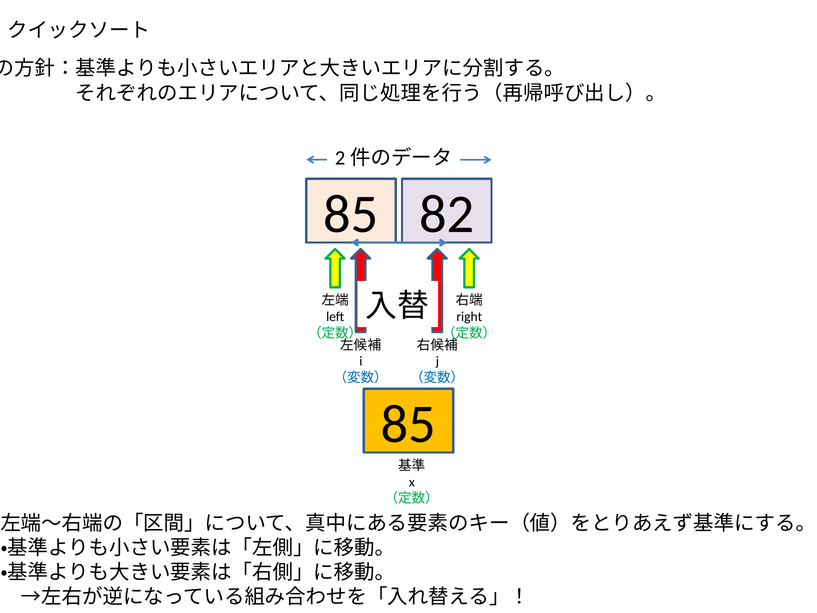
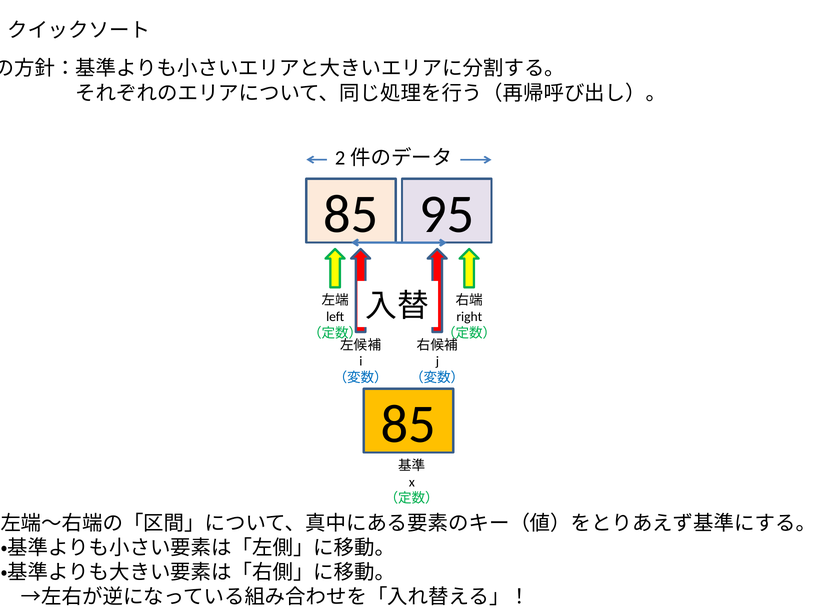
82: 82 -> 95 (447, 214)
